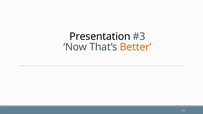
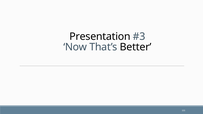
Better colour: orange -> black (136, 47)
